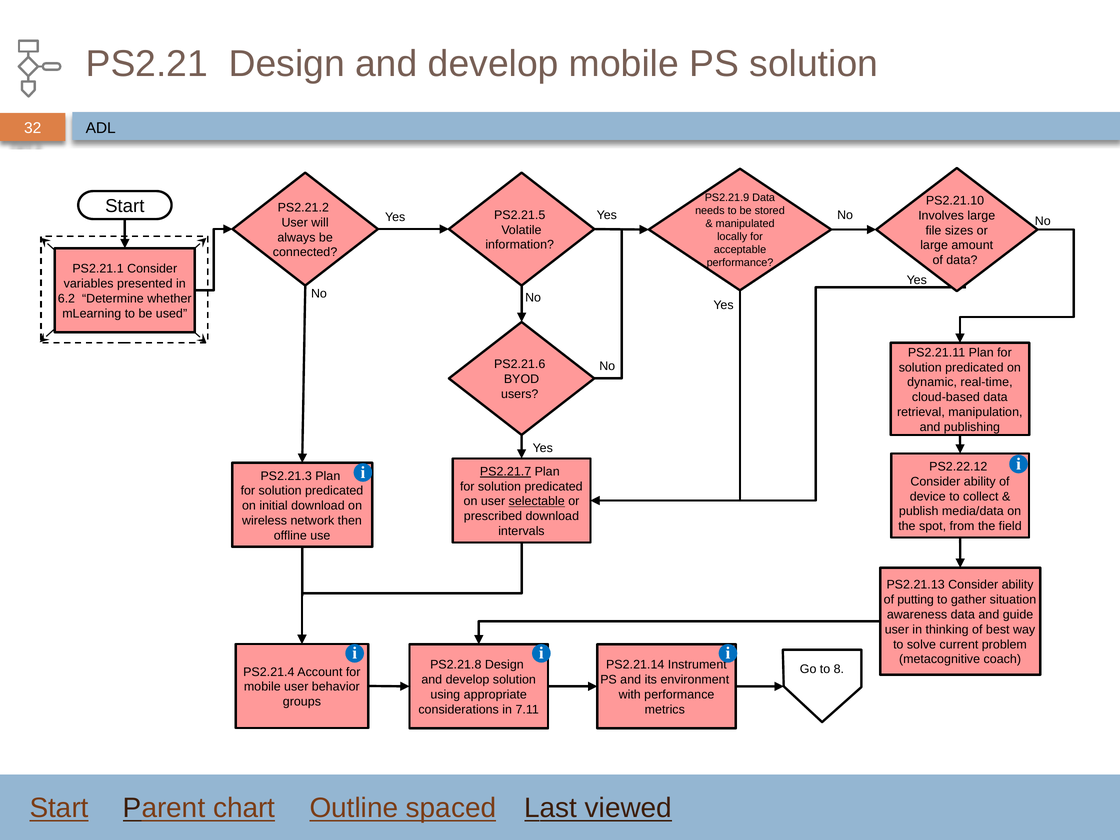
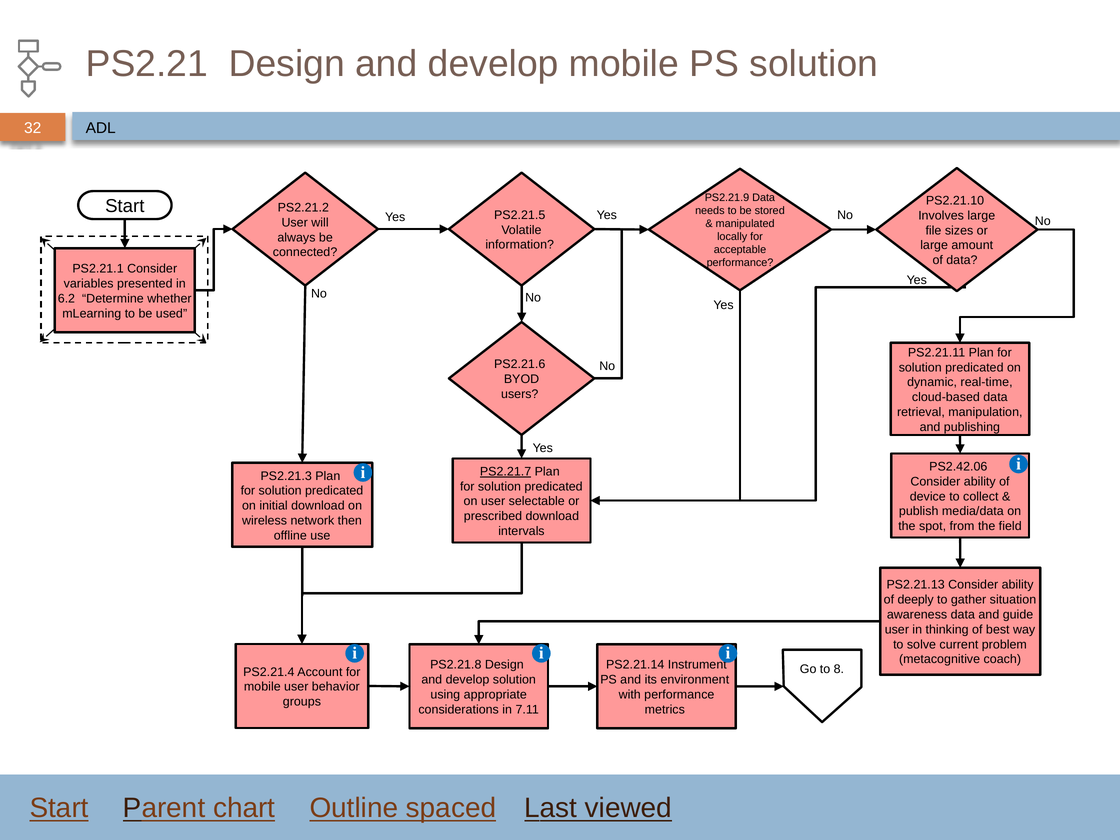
PS2.22.12: PS2.22.12 -> PS2.42.06 (958, 467)
selectable underline: present -> none (537, 501)
putting: putting -> deeply (916, 600)
